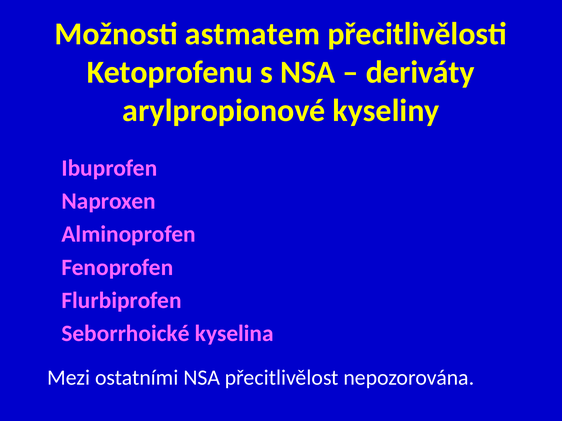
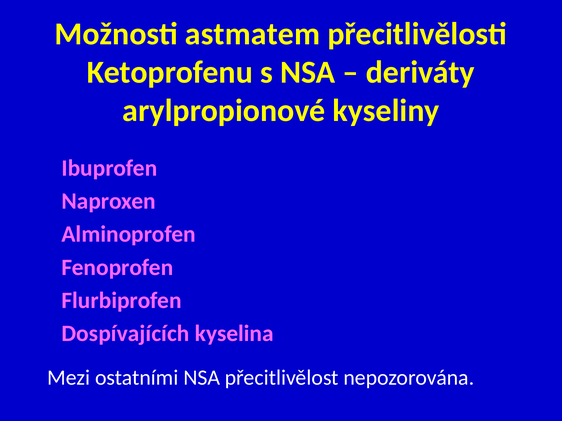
Seborrhoické: Seborrhoické -> Dospívajících (125, 334)
